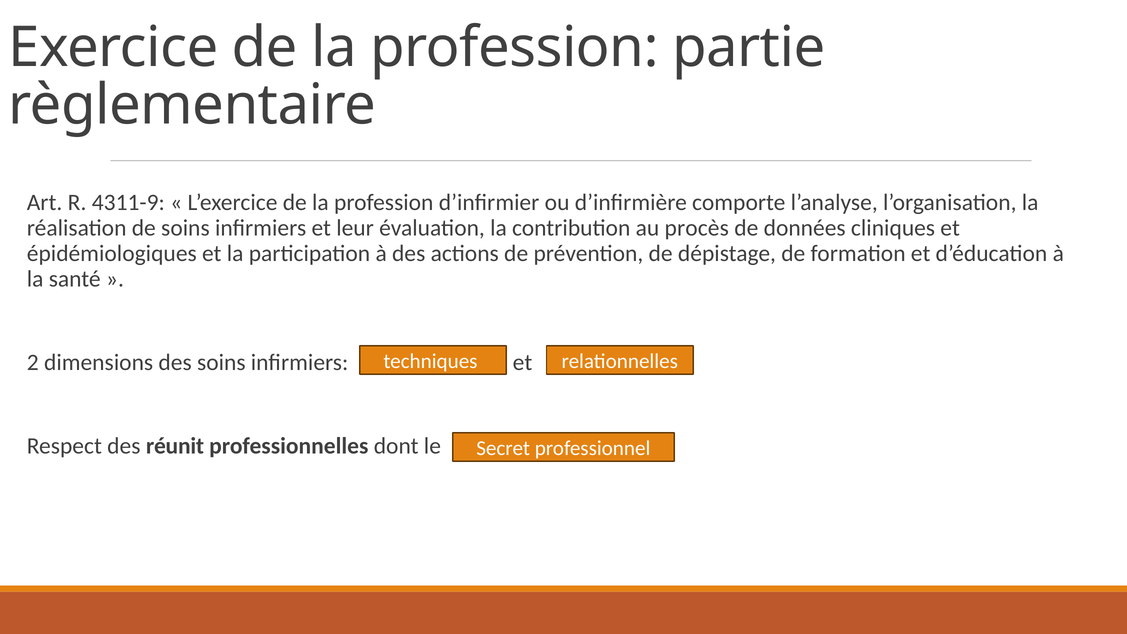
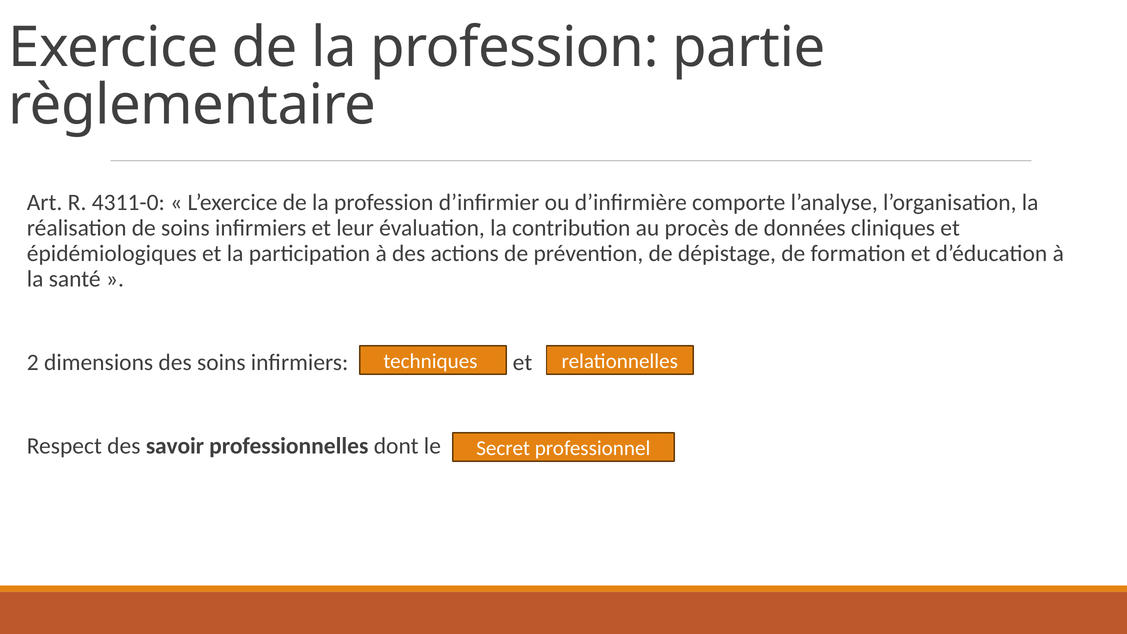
4311-9: 4311-9 -> 4311-0 (128, 203)
réunit: réunit -> savoir (175, 446)
